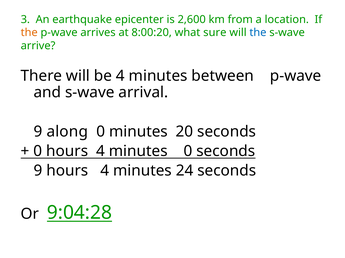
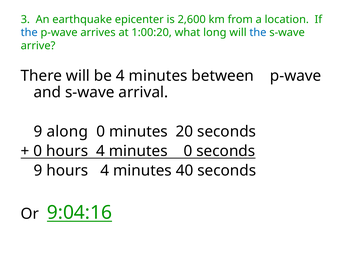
the colour: orange -> blue (29, 33)
8:00:20: 8:00:20 -> 1:00:20 (152, 33)
sure: sure -> long (215, 33)
24: 24 -> 40 (185, 171)
9:04:28: 9:04:28 -> 9:04:16 (79, 213)
